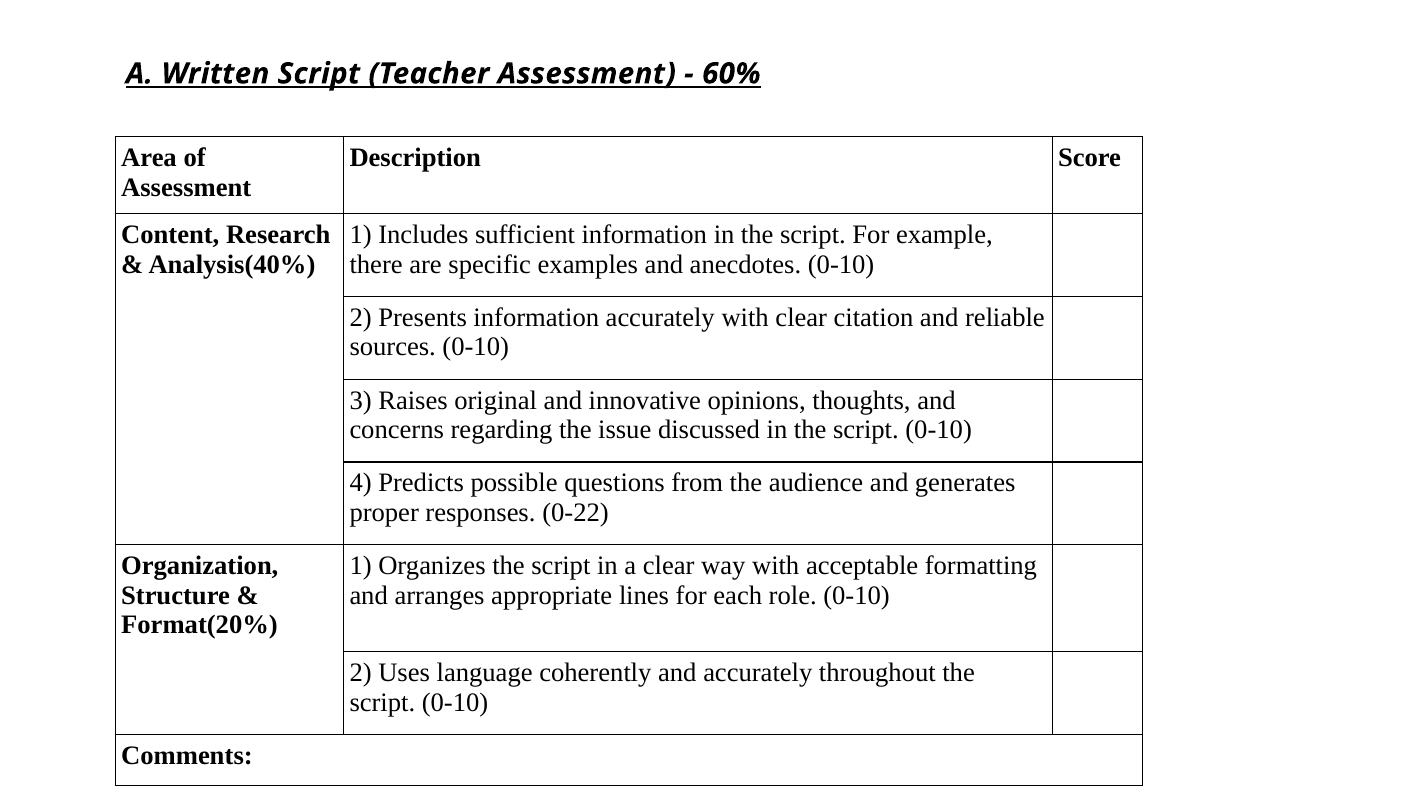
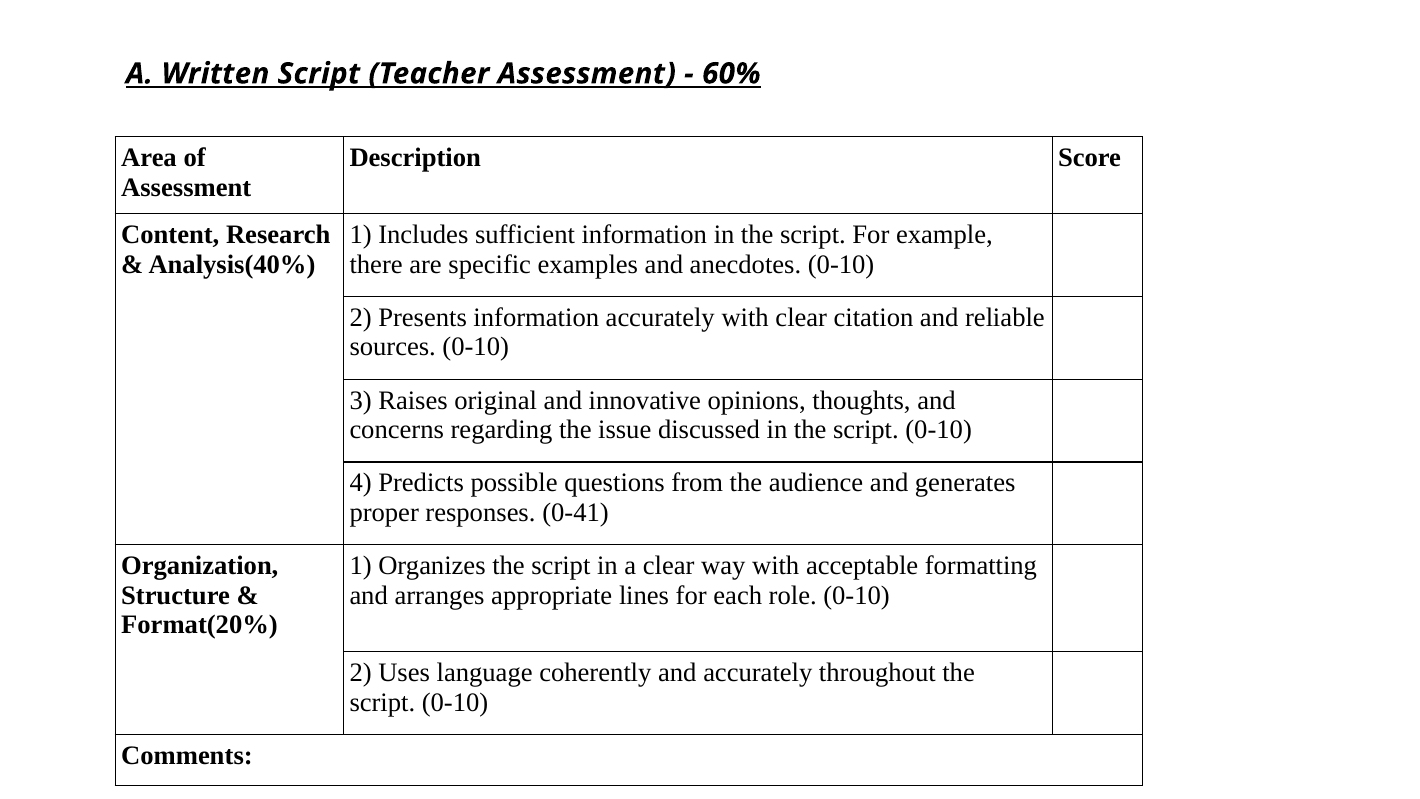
0-22: 0-22 -> 0-41 (576, 512)
